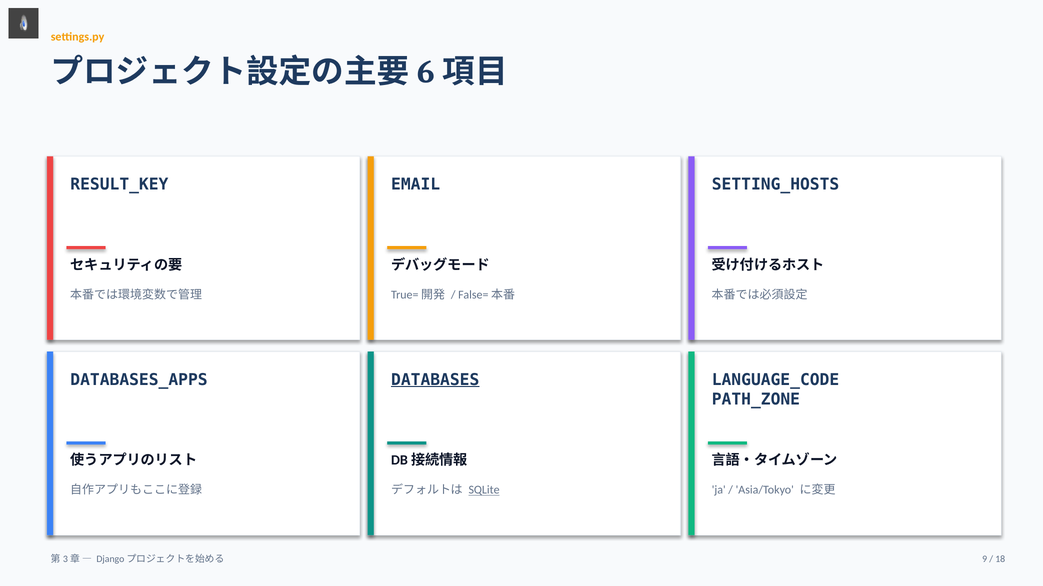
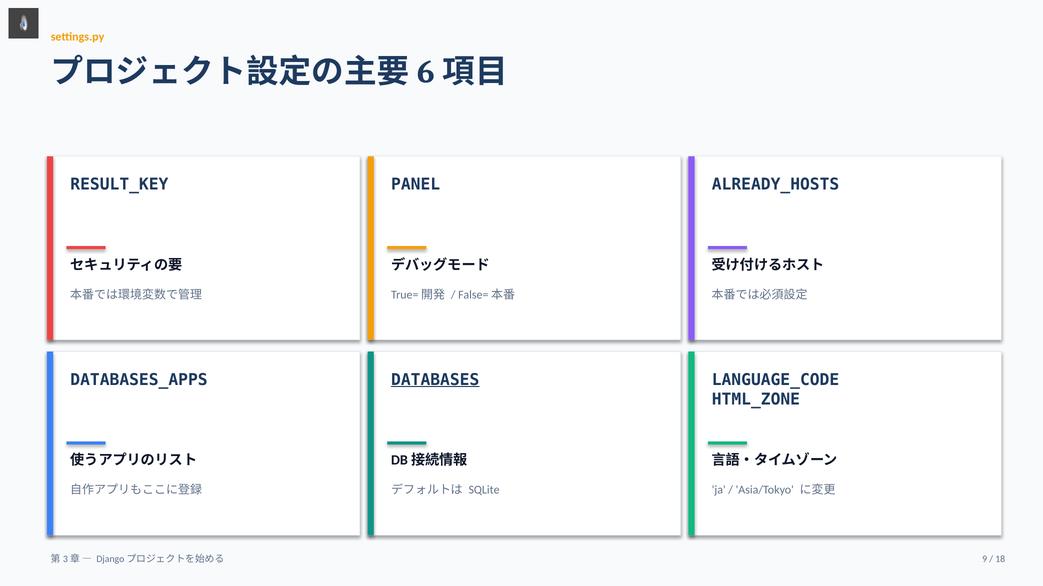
EMAIL: EMAIL -> PANEL (416, 185)
SETTING_HOSTS: SETTING_HOSTS -> ALREADY_HOSTS (776, 185)
PATH_ZONE: PATH_ZONE -> HTML_ZONE (756, 400)
SQLite underline: present -> none (484, 491)
